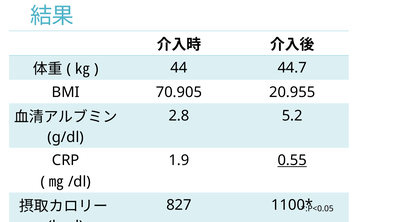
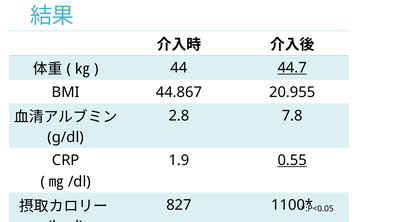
44.7 underline: none -> present (292, 68)
70.905: 70.905 -> 44.867 (179, 92)
5.2: 5.2 -> 7.8 (292, 116)
